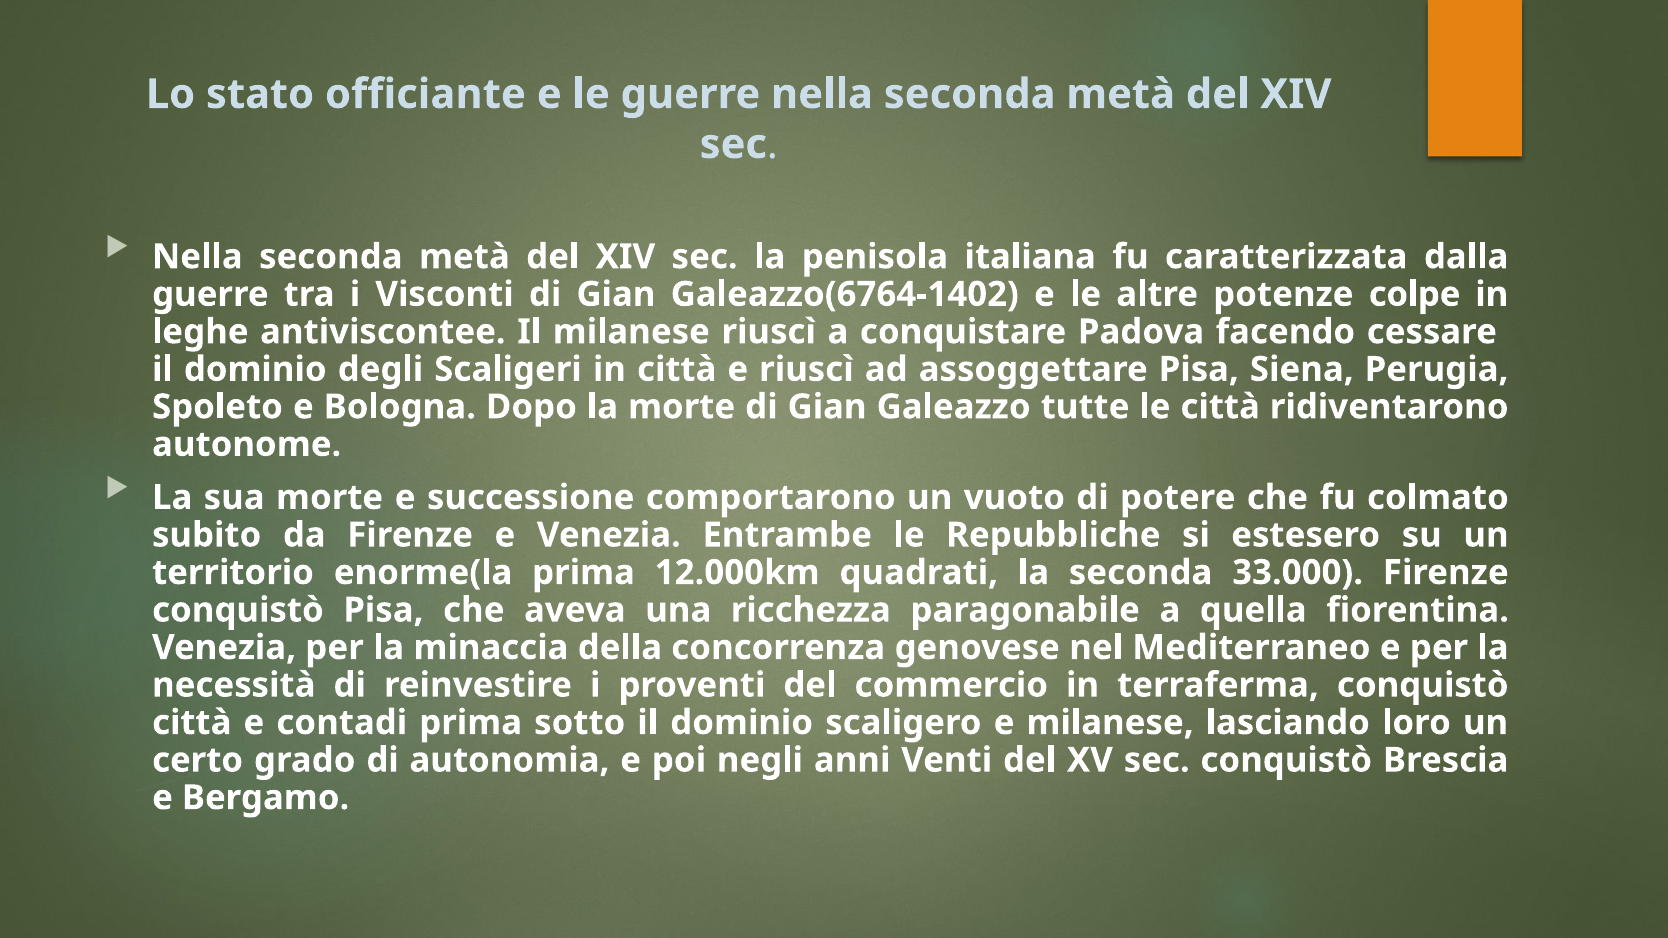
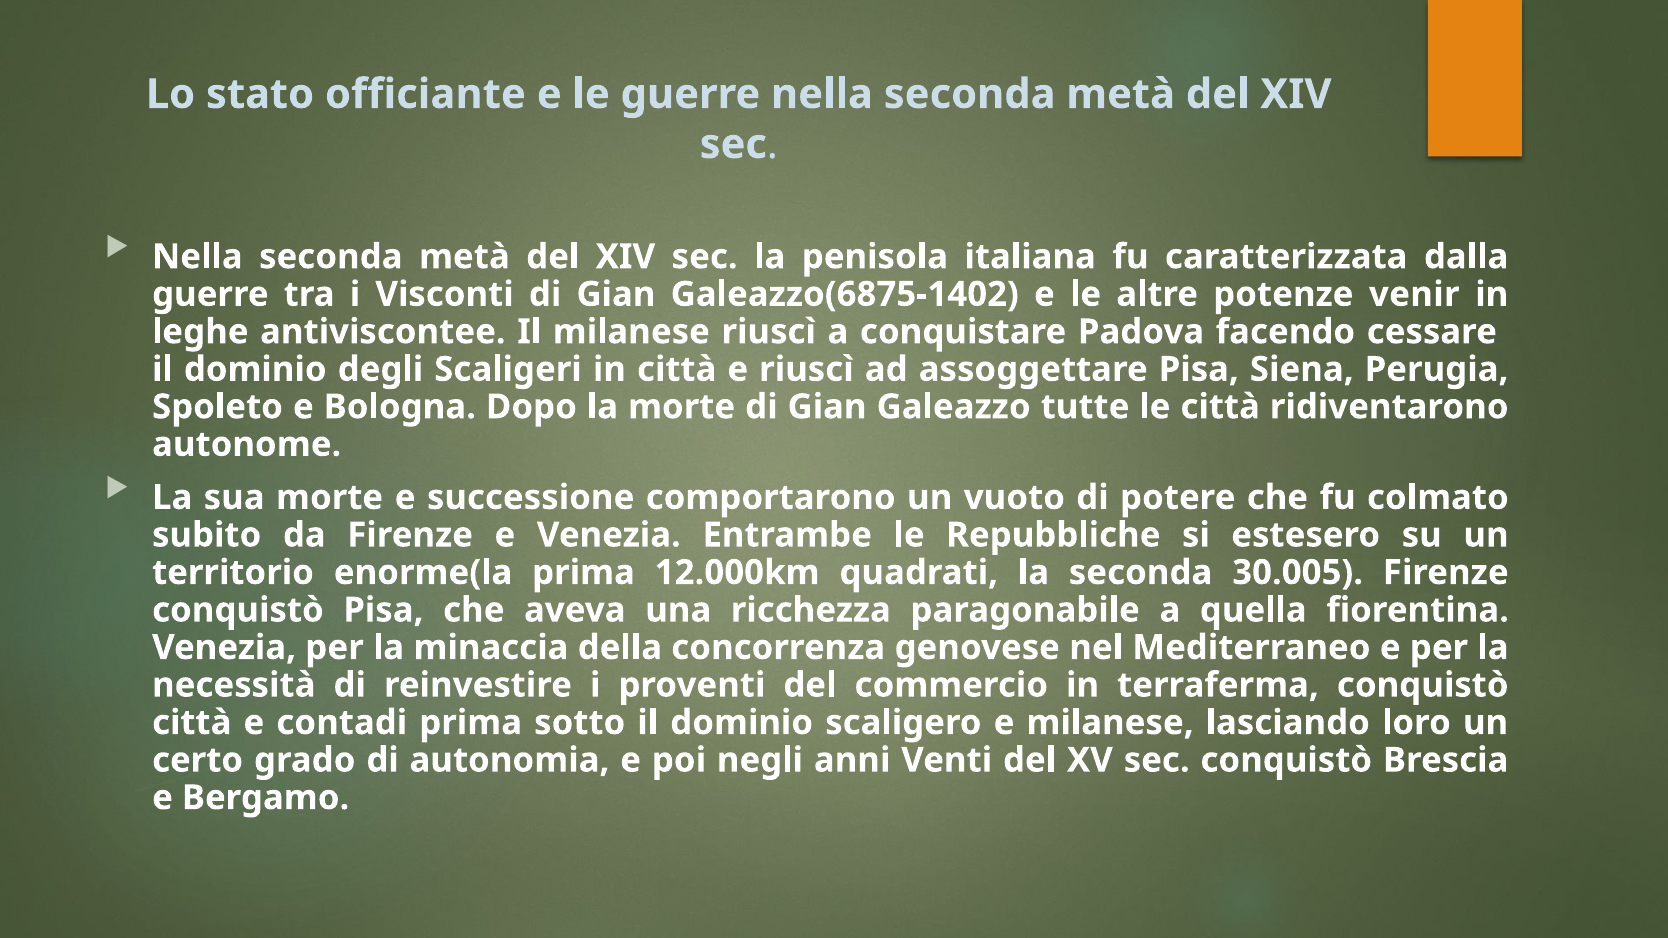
Galeazzo(6764-1402: Galeazzo(6764-1402 -> Galeazzo(6875-1402 (845, 294)
colpe: colpe -> venir (1414, 294)
33.000: 33.000 -> 30.005 (1298, 573)
